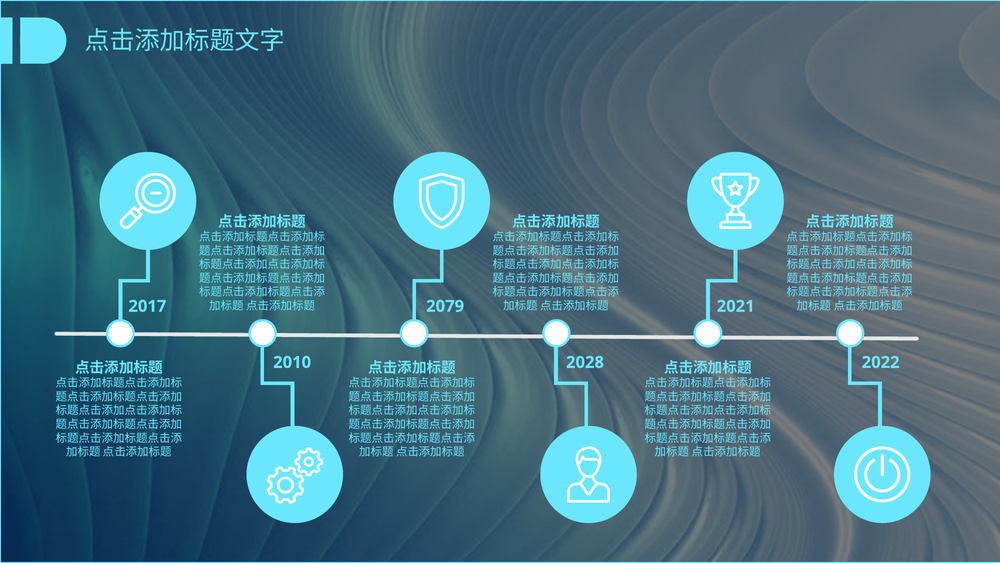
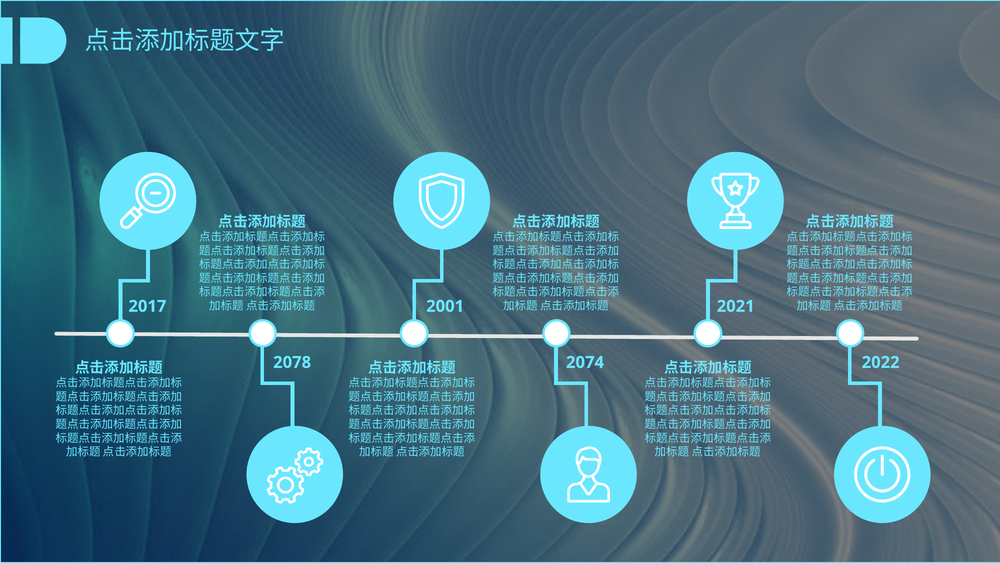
2079: 2079 -> 2001 (445, 306)
2010: 2010 -> 2078 (292, 362)
2028: 2028 -> 2074 (585, 362)
